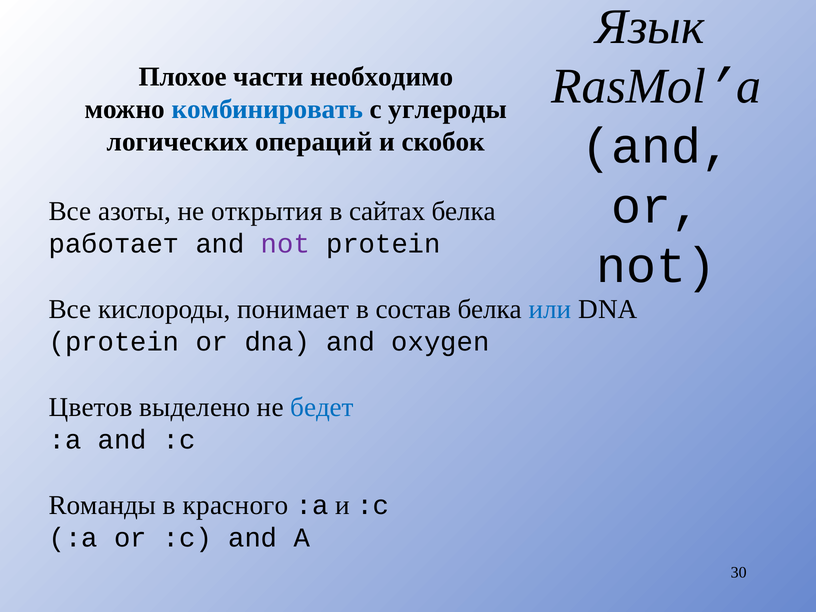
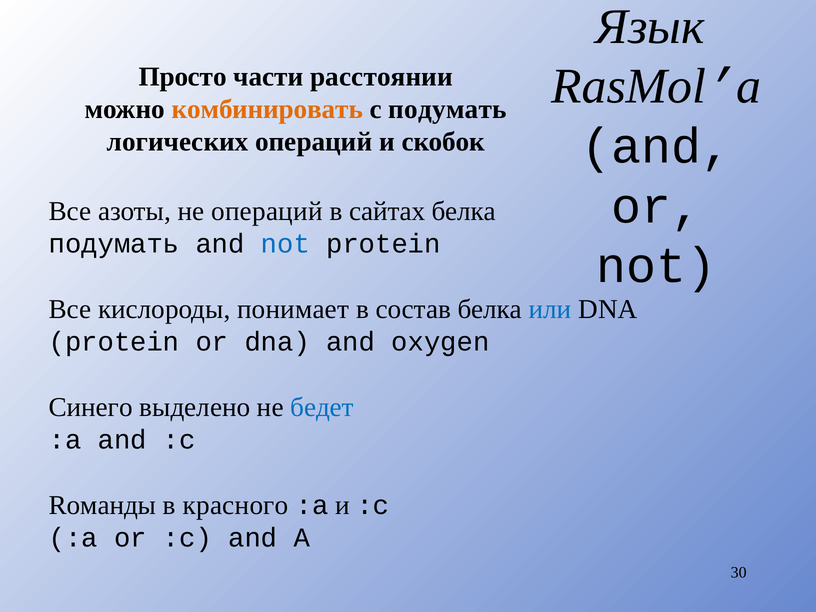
Плохое: Плохое -> Просто (183, 77)
необходимо: необходимо -> расстоянии (382, 77)
комбинировать colour: blue -> orange (267, 109)
с углероды: углероды -> подумать (448, 109)
не открытия: открытия -> операций (267, 211)
работает: работает -> подумать (114, 244)
not colour: purple -> blue (285, 244)
Цветов: Цветов -> Синего (91, 407)
